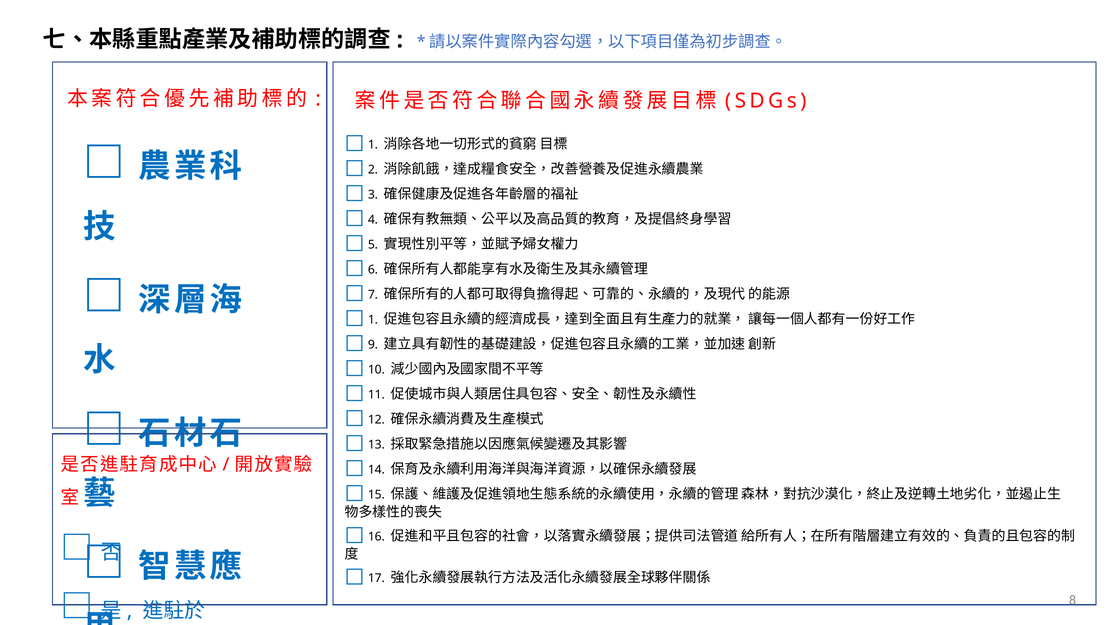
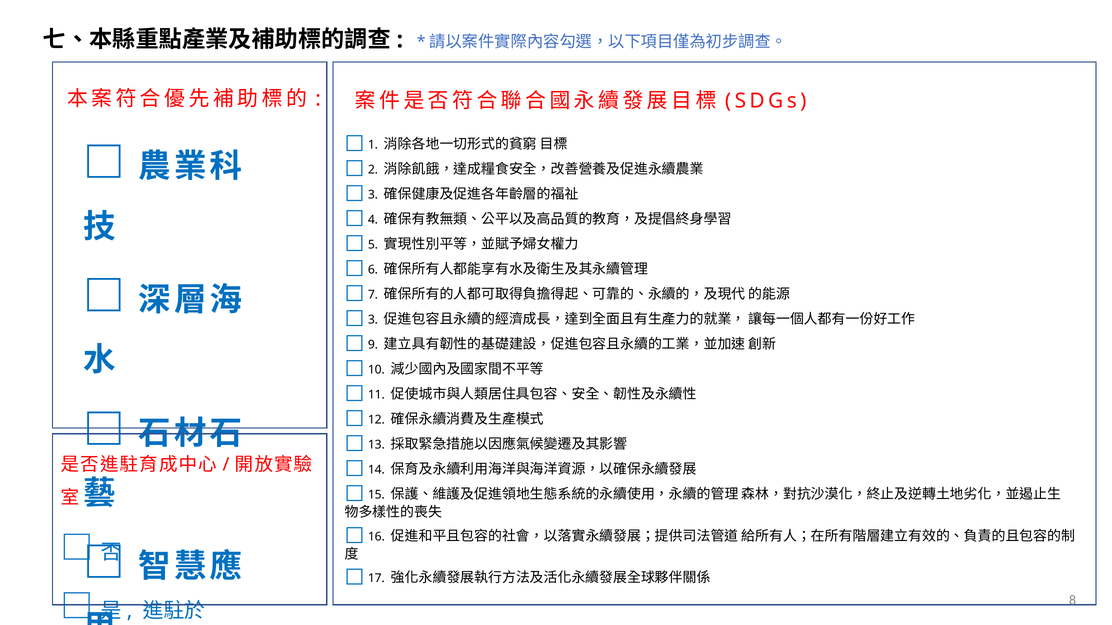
1: 1 -> 3 (373, 320)
